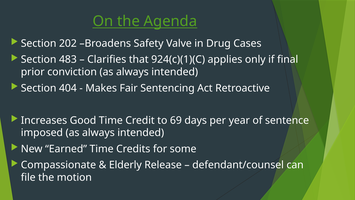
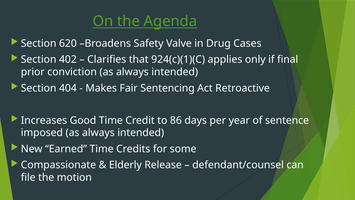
202: 202 -> 620 (68, 43)
483: 483 -> 402 (68, 59)
69: 69 -> 86 (176, 120)
